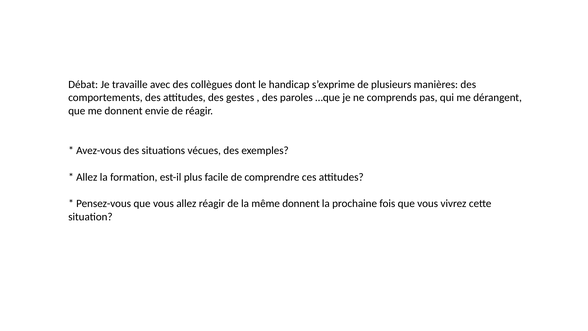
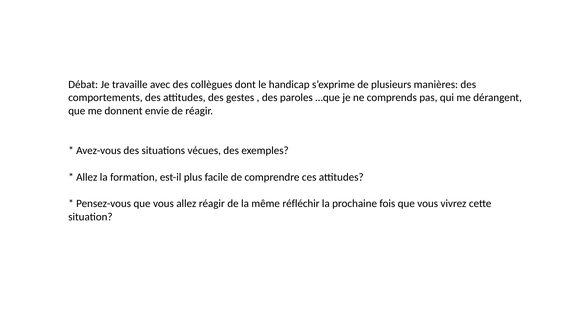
même donnent: donnent -> réfléchir (301, 203)
